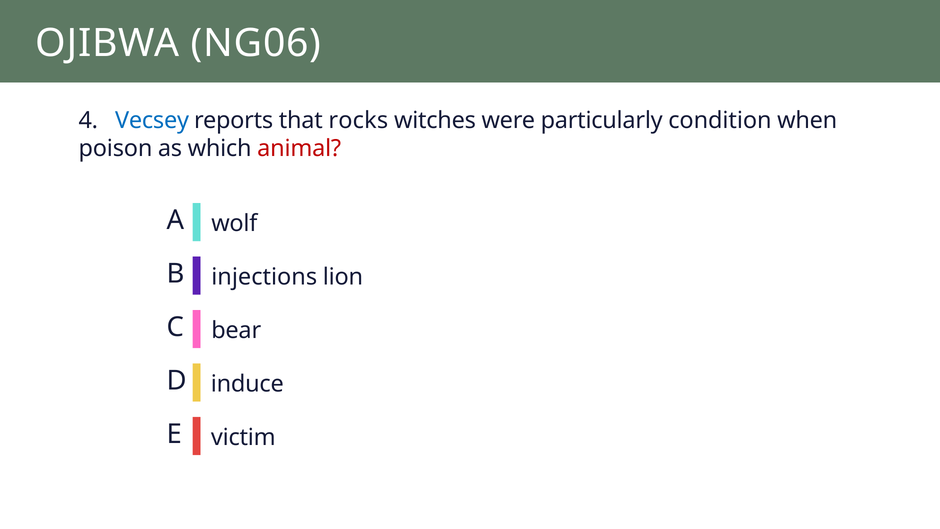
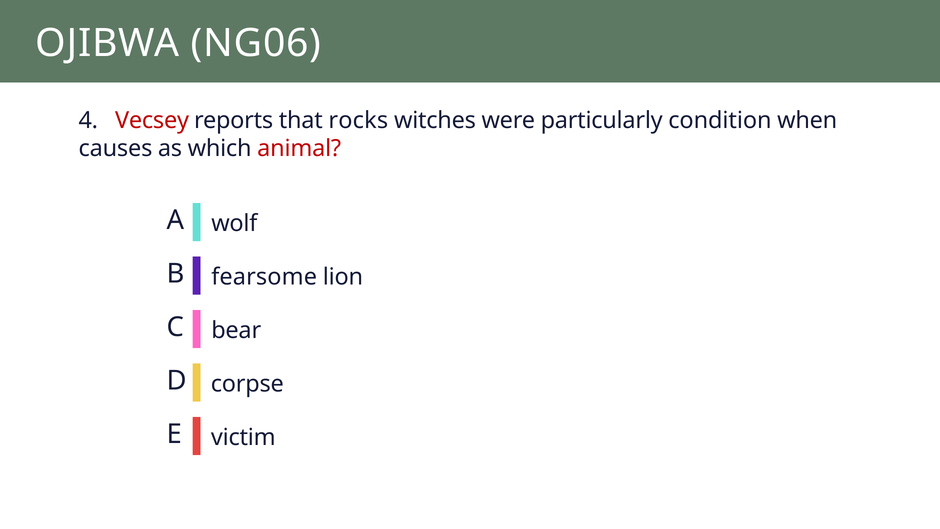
Vecsey colour: blue -> red (152, 120)
poison: poison -> causes (115, 148)
injections: injections -> fearsome (264, 277)
induce: induce -> corpse (247, 384)
